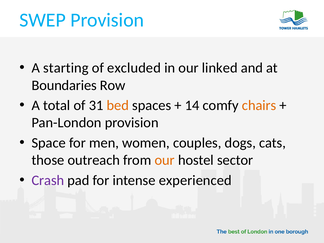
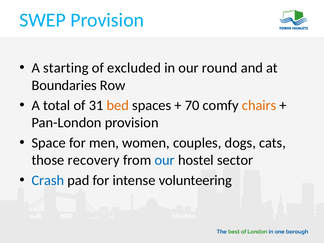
linked: linked -> round (220, 68)
14: 14 -> 70 (192, 105)
outreach: outreach -> recovery (94, 160)
our colour: orange -> blue (165, 160)
Crash colour: purple -> blue (48, 180)
experienced: experienced -> volunteering (195, 180)
